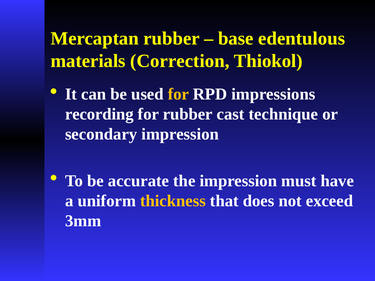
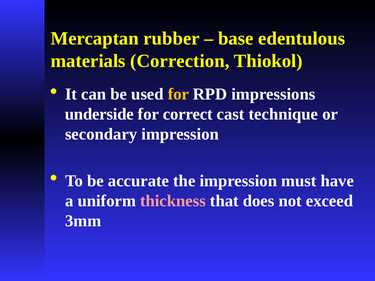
recording: recording -> underside (99, 114)
for rubber: rubber -> correct (188, 114)
thickness colour: yellow -> pink (173, 201)
